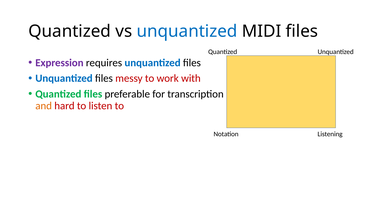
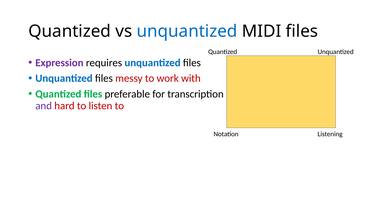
and colour: orange -> purple (44, 106)
